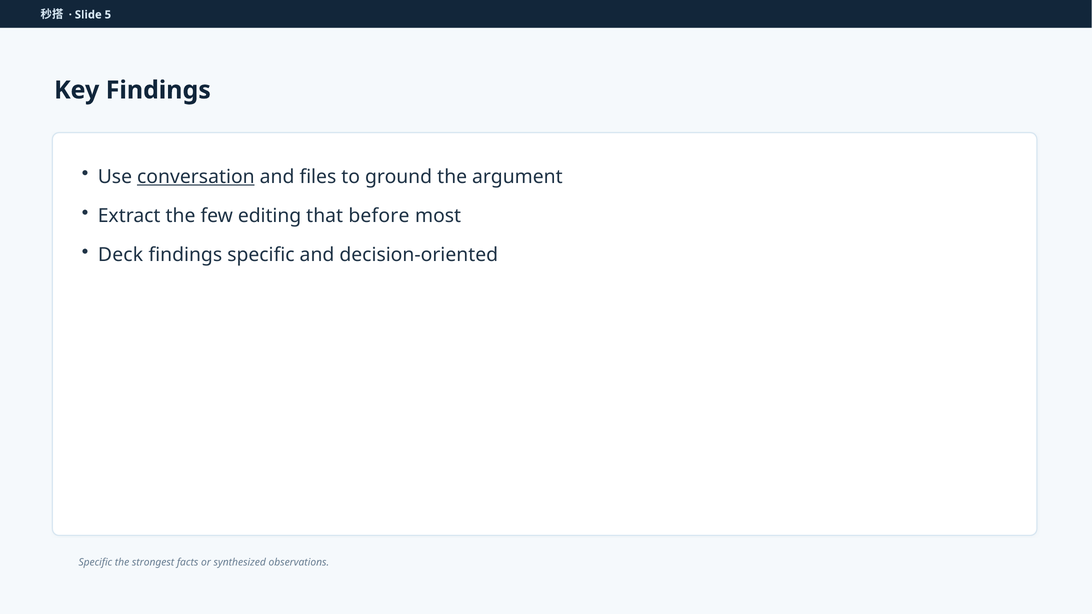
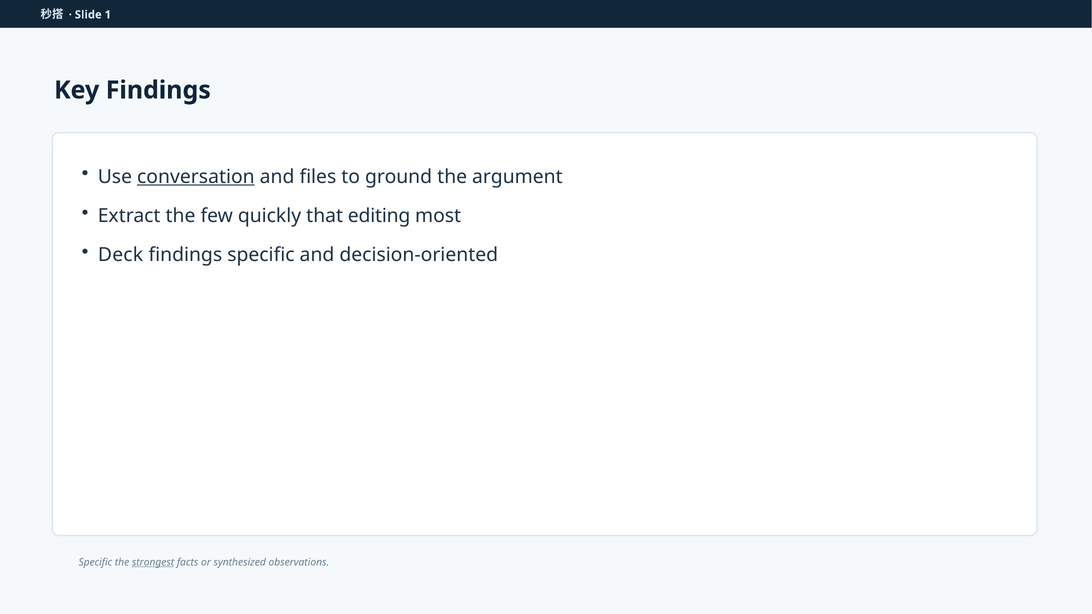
5: 5 -> 1 (108, 15)
editing: editing -> quickly (270, 216)
before: before -> editing (379, 216)
strongest underline: none -> present (153, 563)
